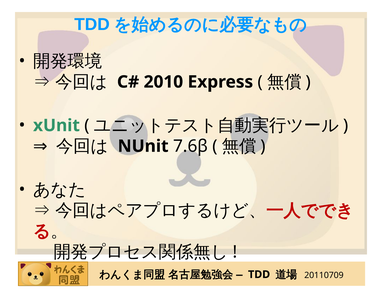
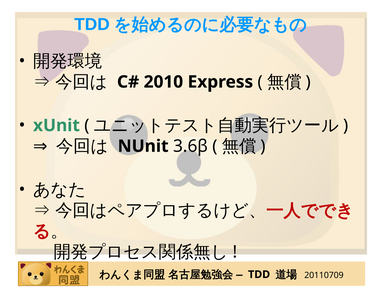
7.6β: 7.6β -> 3.6β (191, 146)
